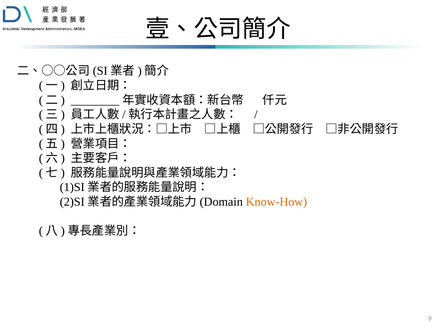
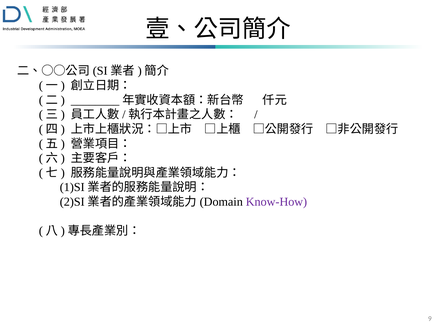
Know-How colour: orange -> purple (276, 202)
